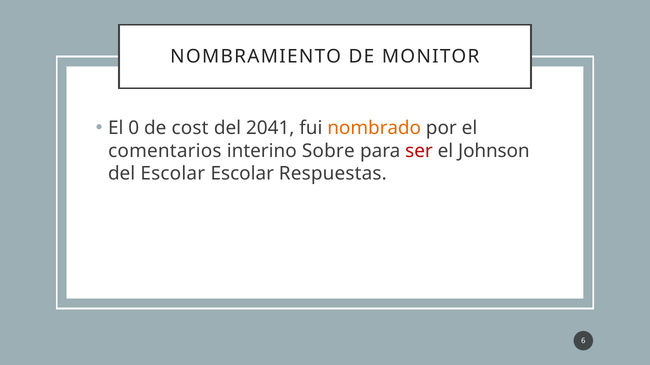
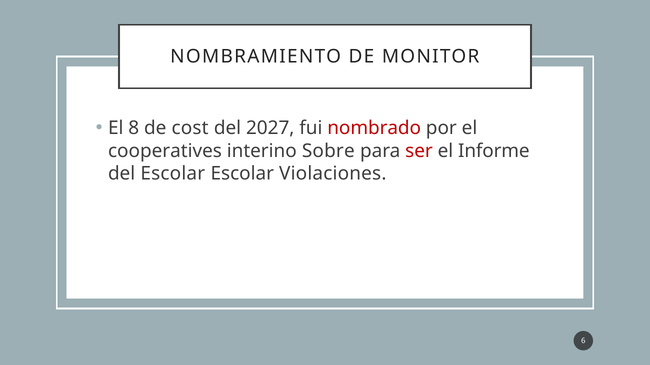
0: 0 -> 8 (134, 128)
2041: 2041 -> 2027 (270, 128)
nombrado colour: orange -> red (374, 128)
comentarios: comentarios -> cooperatives (165, 151)
Johnson: Johnson -> Informe (494, 151)
Respuestas: Respuestas -> Violaciones (333, 174)
